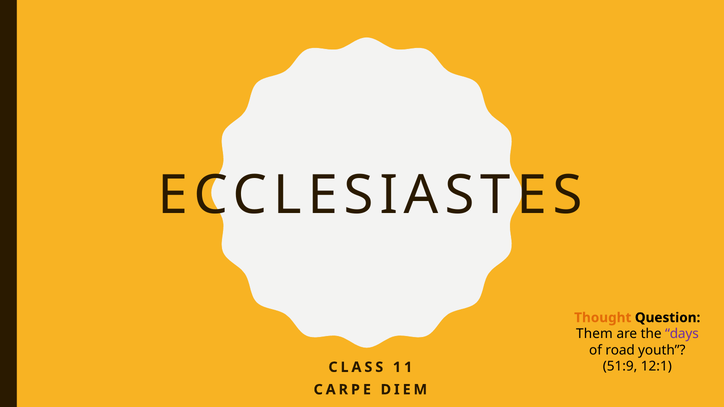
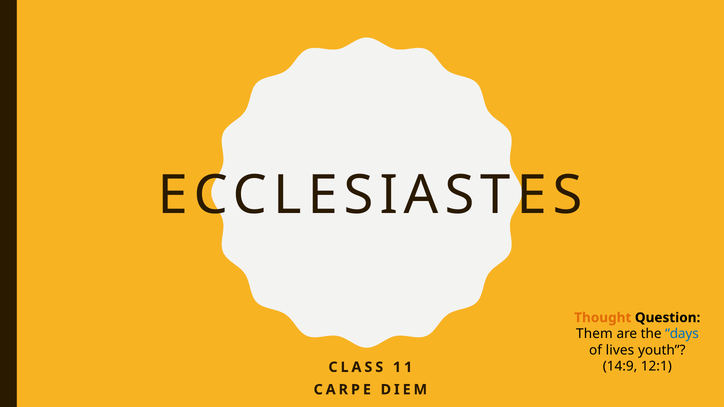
days colour: purple -> blue (682, 334)
road: road -> lives (620, 350)
51:9: 51:9 -> 14:9 (620, 367)
